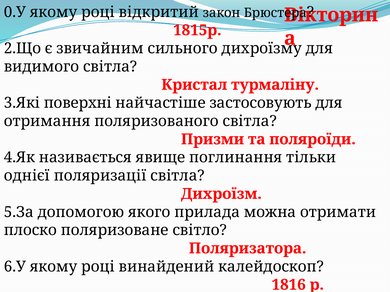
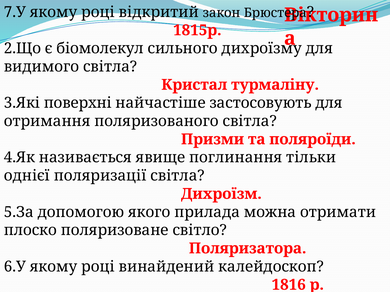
0.У: 0.У -> 7.У (15, 12)
звичайним: звичайним -> біомолекул (100, 48)
